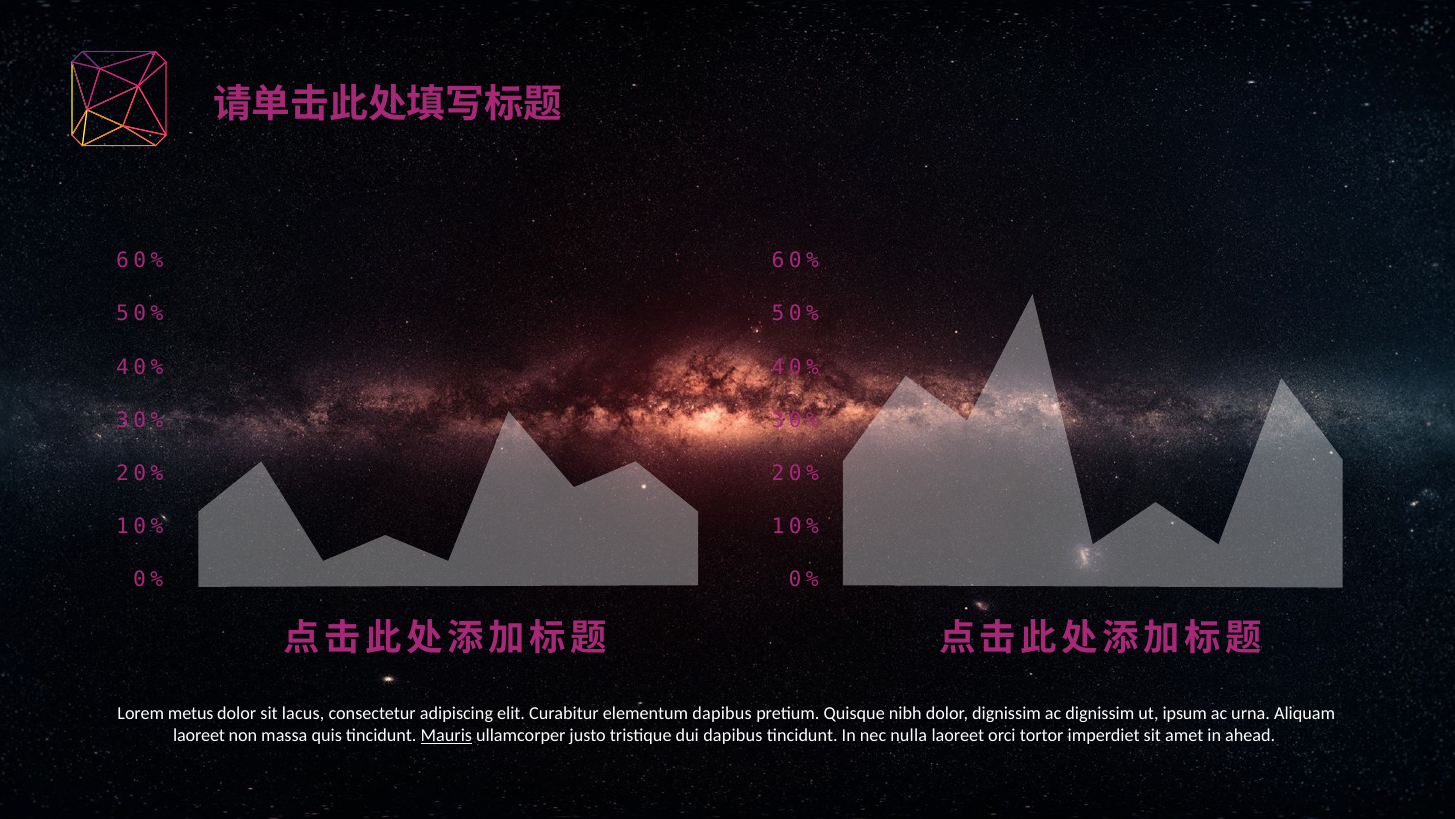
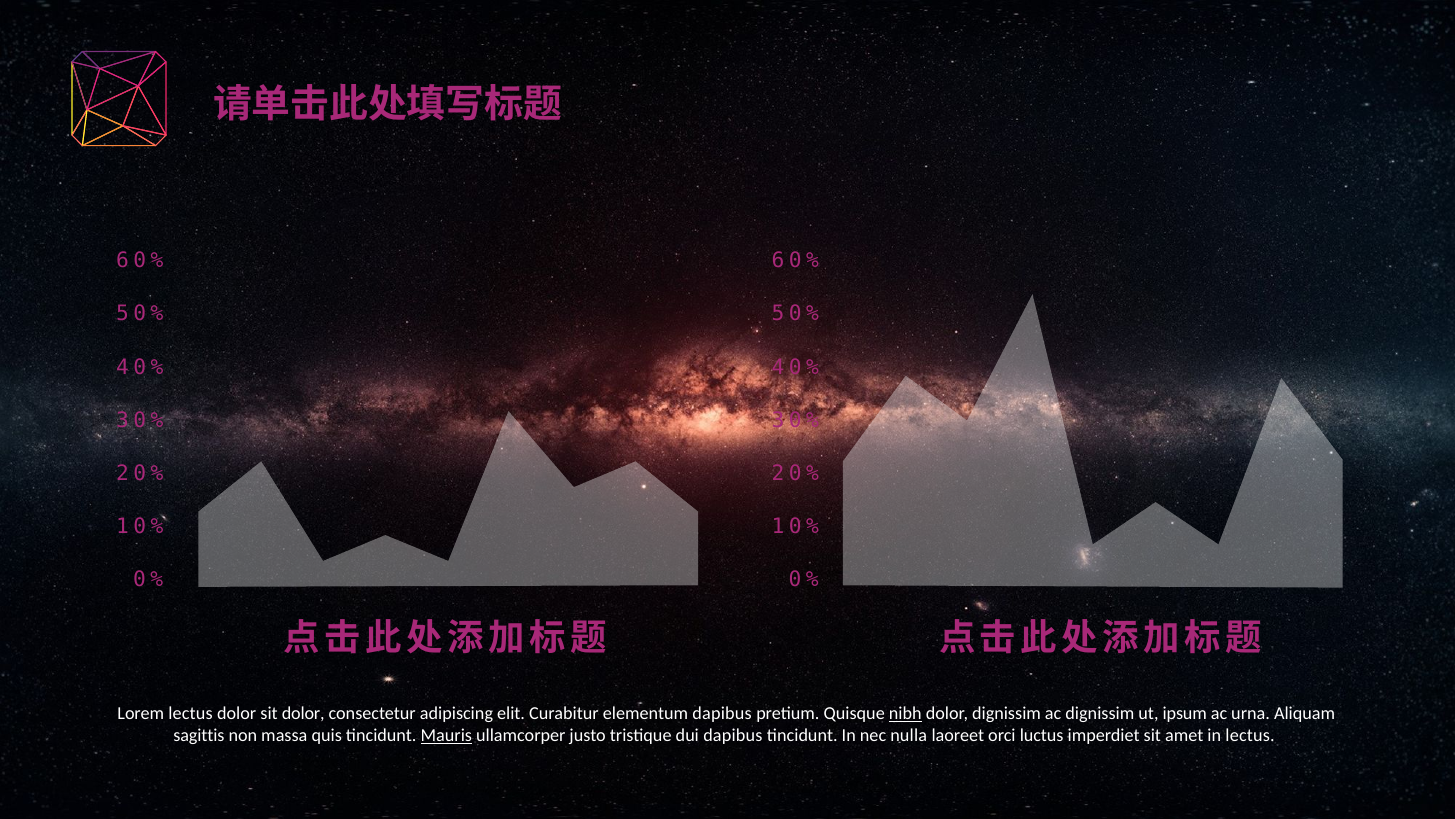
Lorem metus: metus -> lectus (191, 713)
sit lacus: lacus -> dolor (303, 713)
nibh underline: none -> present (905, 713)
laoreet: laoreet -> sagittis (199, 735)
tortor: tortor -> luctus (1042, 735)
in ahead: ahead -> lectus (1250, 735)
